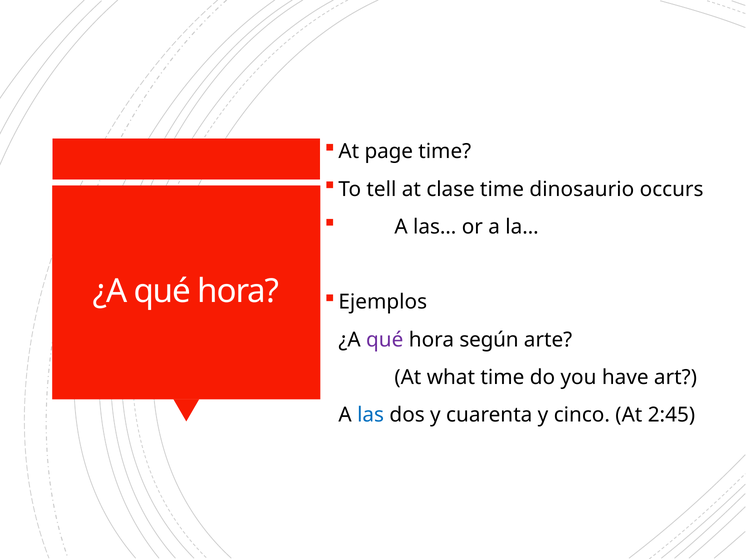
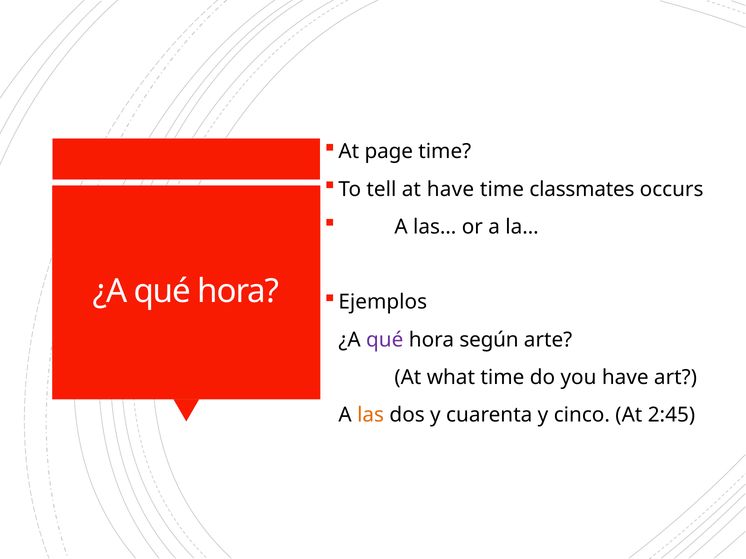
at clase: clase -> have (450, 189)
dinosaurio: dinosaurio -> classmates (582, 189)
las colour: blue -> orange (371, 415)
